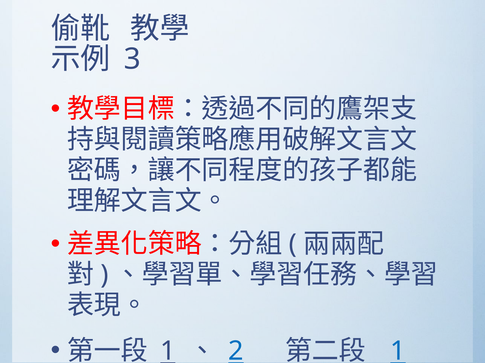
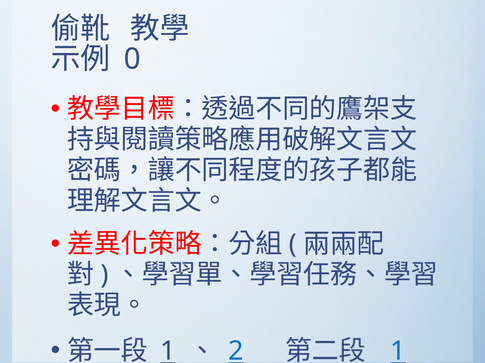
3: 3 -> 0 (132, 59)
